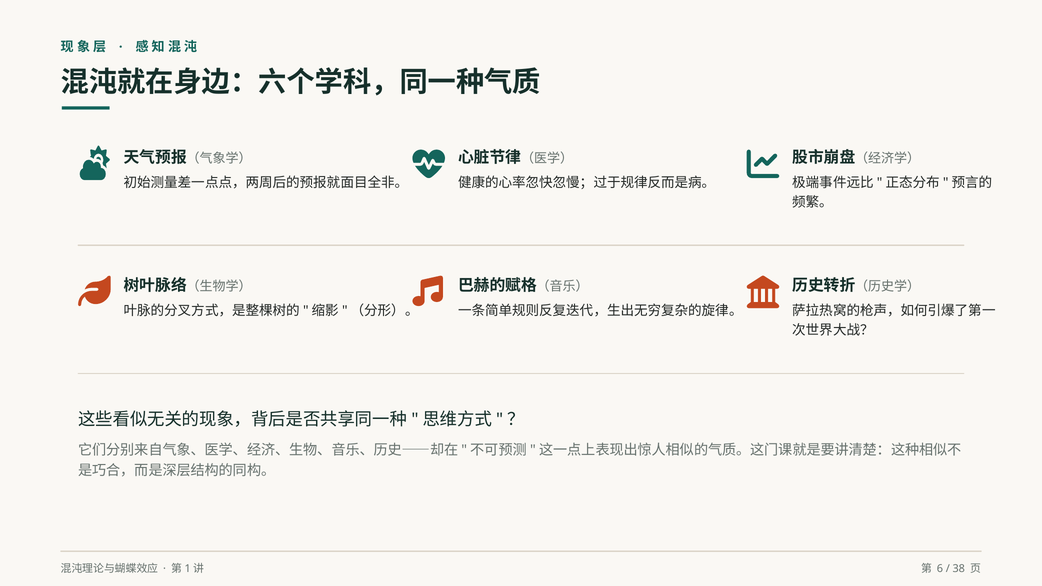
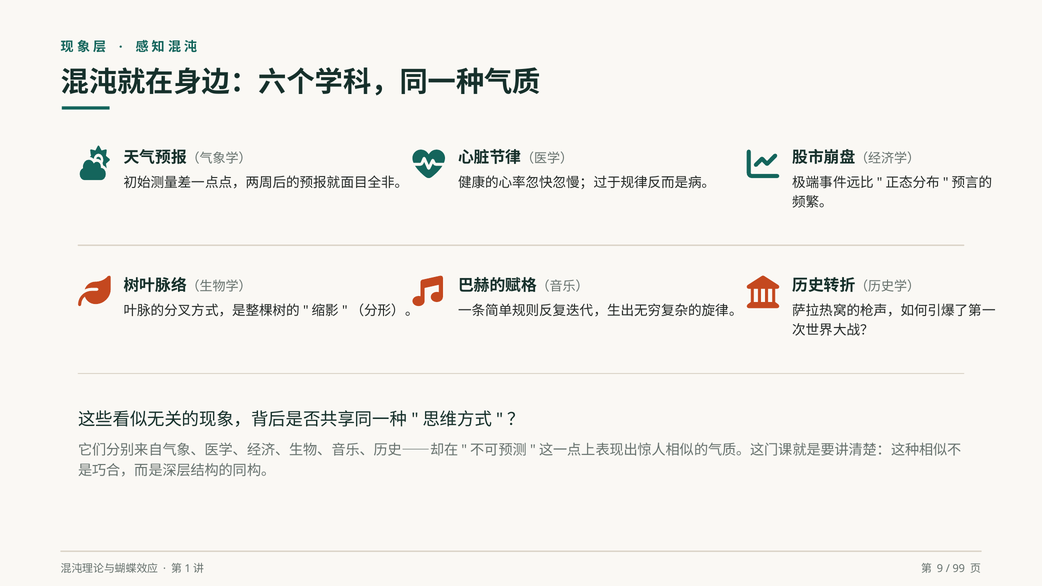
6: 6 -> 9 (940, 569)
38: 38 -> 99 (959, 569)
